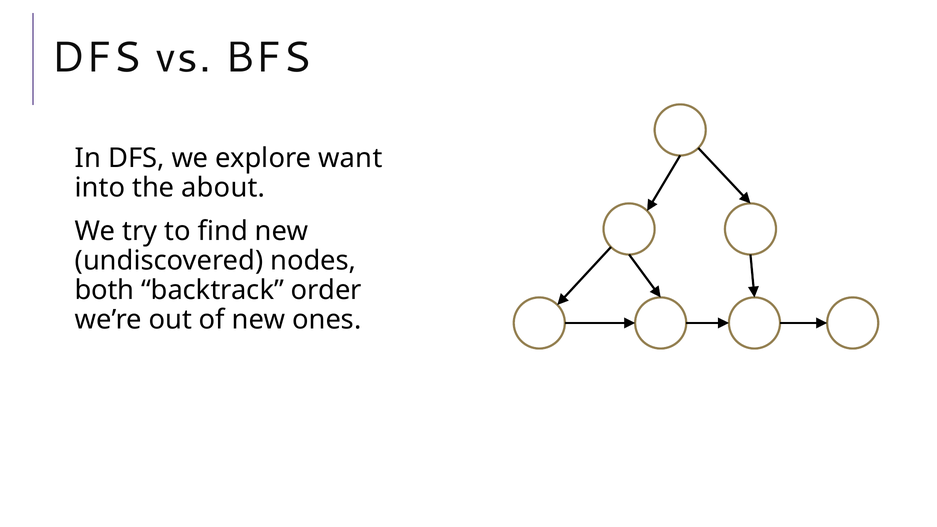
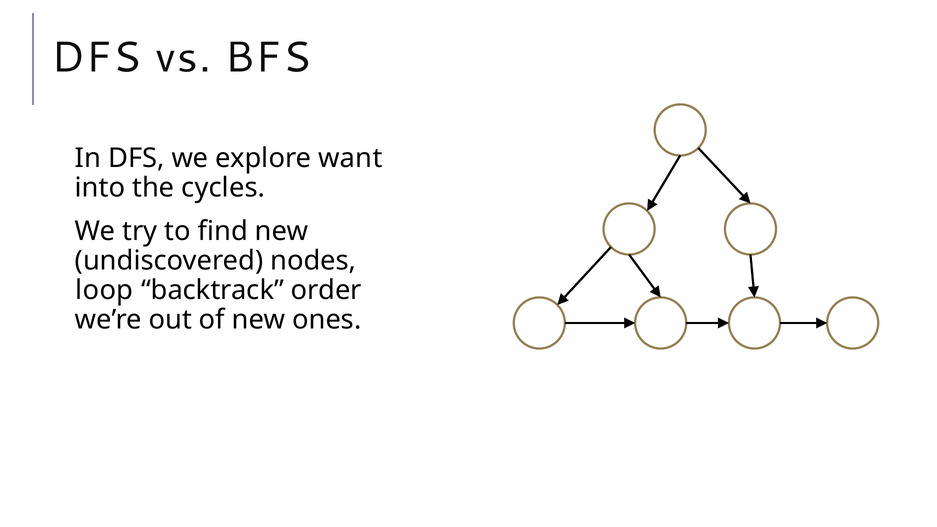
about: about -> cycles (223, 188)
both: both -> loop (104, 290)
